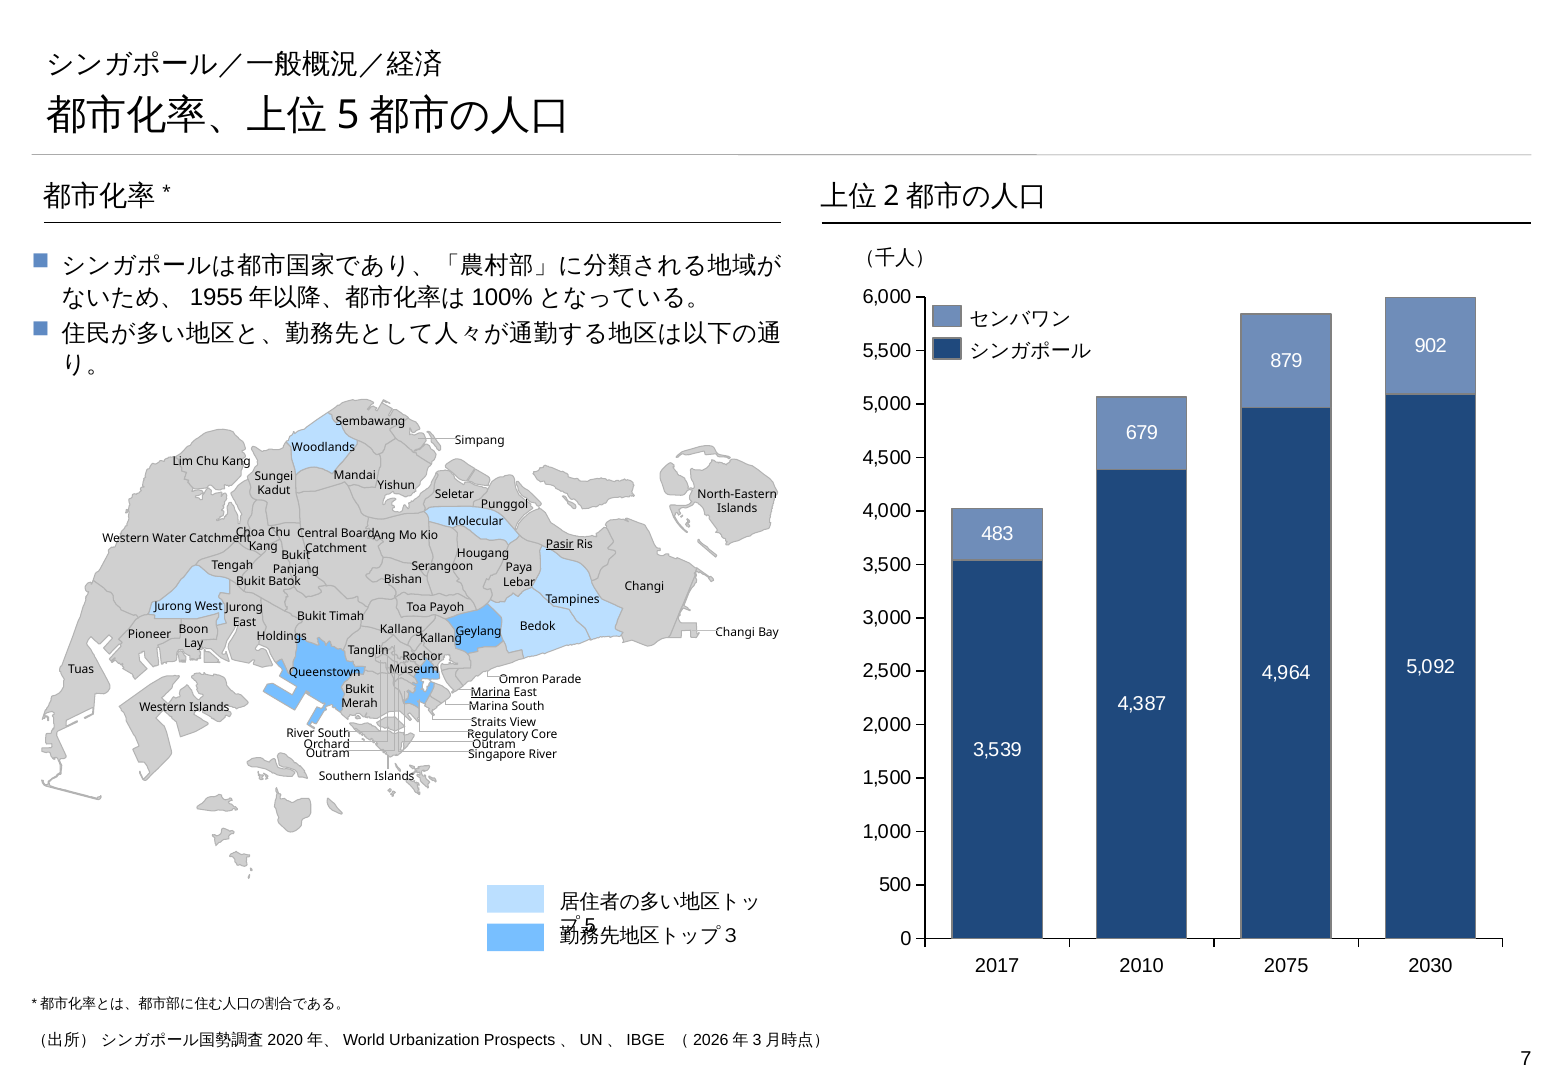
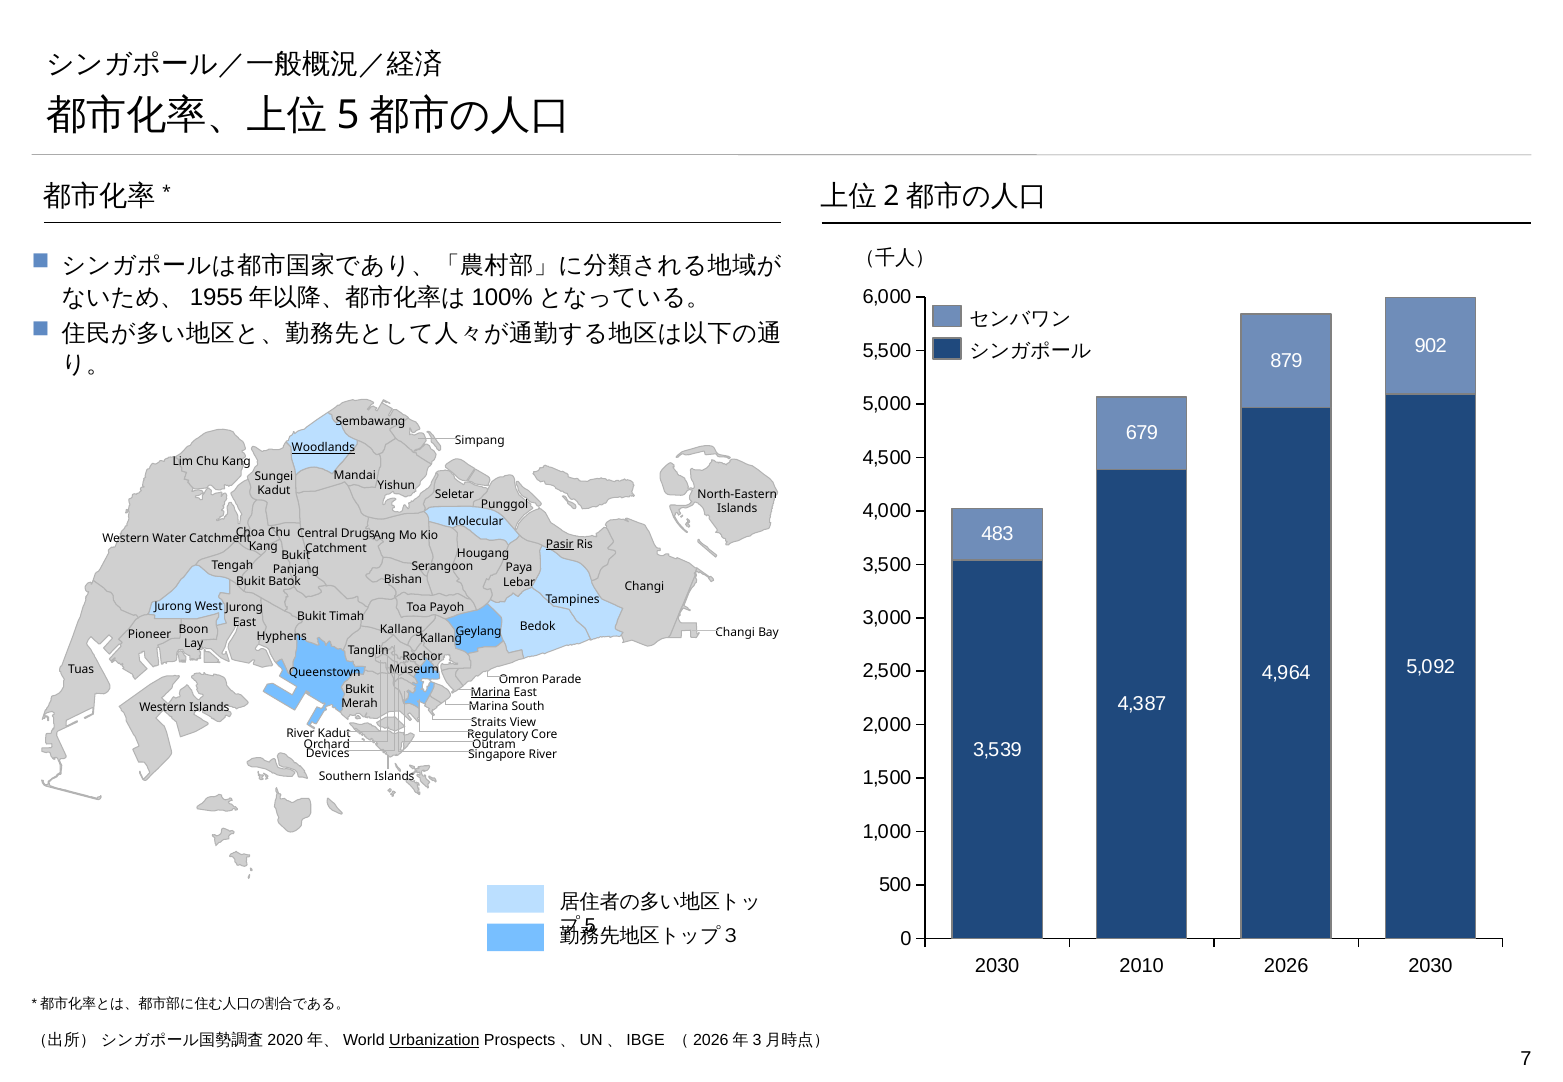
Woodlands underline: none -> present (323, 448)
Board: Board -> Drugs (358, 534)
Holdings: Holdings -> Hyphens (282, 636)
River South: South -> Kadut (334, 733)
Outram: Outram -> Devices (328, 753)
2017: 2017 -> 2030 (997, 966)
2075: 2075 -> 2026 (1286, 966)
Urbanization underline: none -> present (434, 1040)
